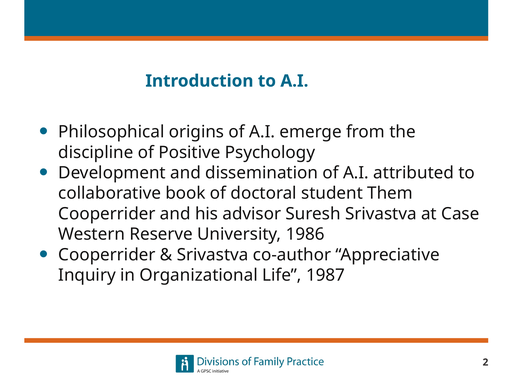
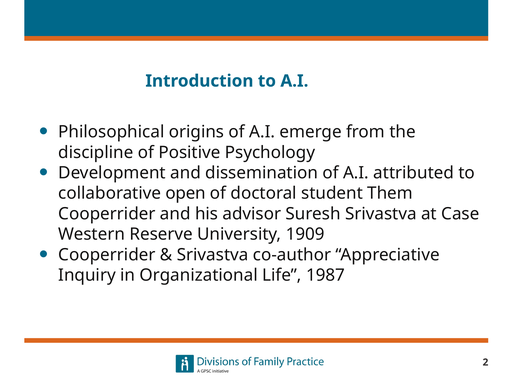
book: book -> open (186, 193)
1986: 1986 -> 1909 (305, 234)
